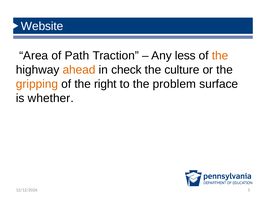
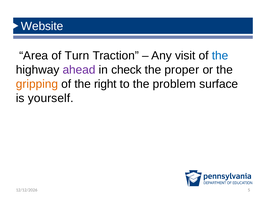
Path: Path -> Turn (77, 56)
less: less -> visit (185, 56)
the colour: orange -> blue (220, 56)
ahead colour: orange -> purple (79, 70)
culture: culture -> proper (182, 70)
whether: whether -> yourself (51, 98)
